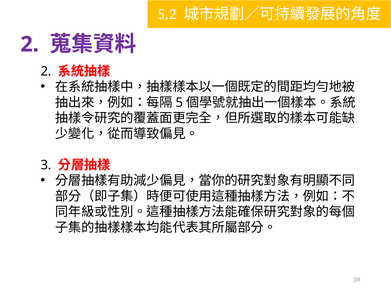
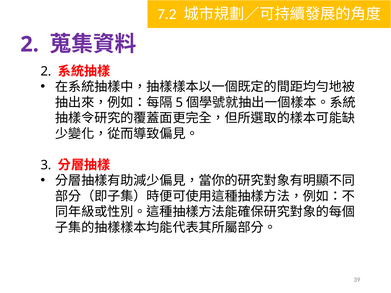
5.2: 5.2 -> 7.2 (167, 14)
